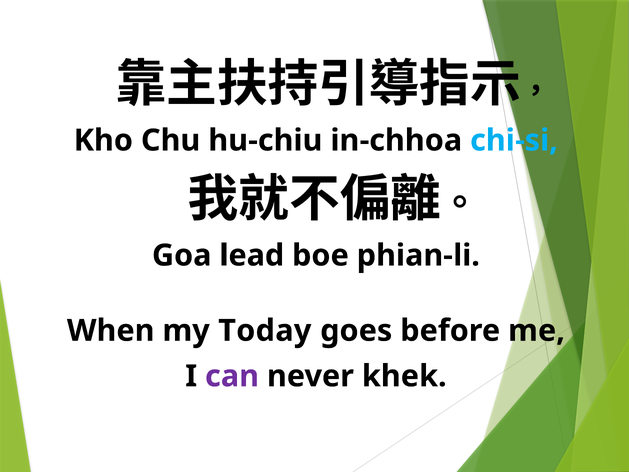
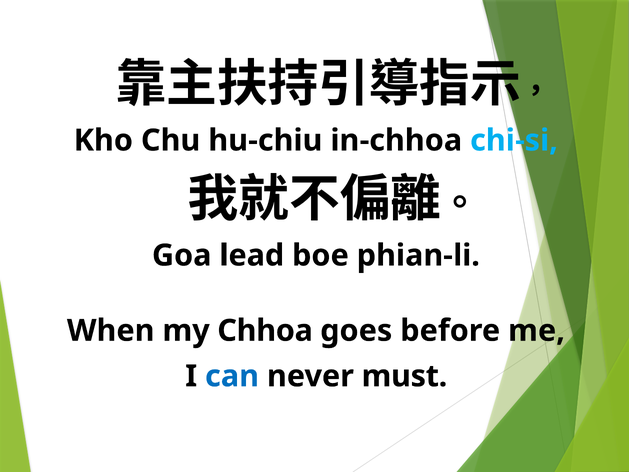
Today: Today -> Chhoa (265, 331)
can colour: purple -> blue (232, 376)
khek: khek -> must (404, 376)
